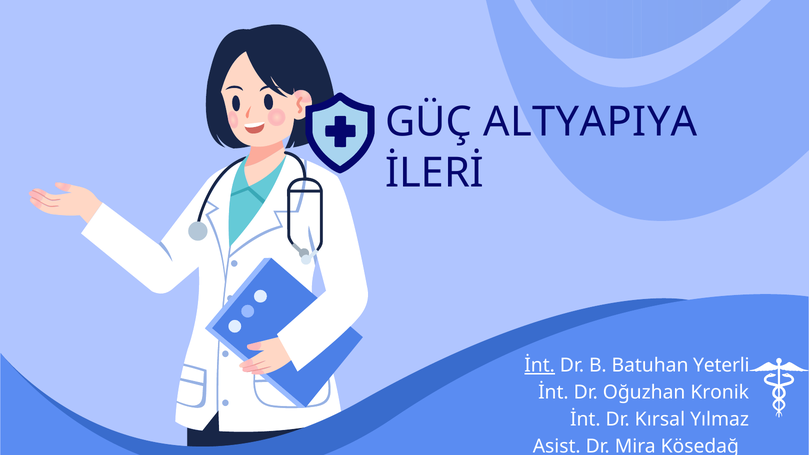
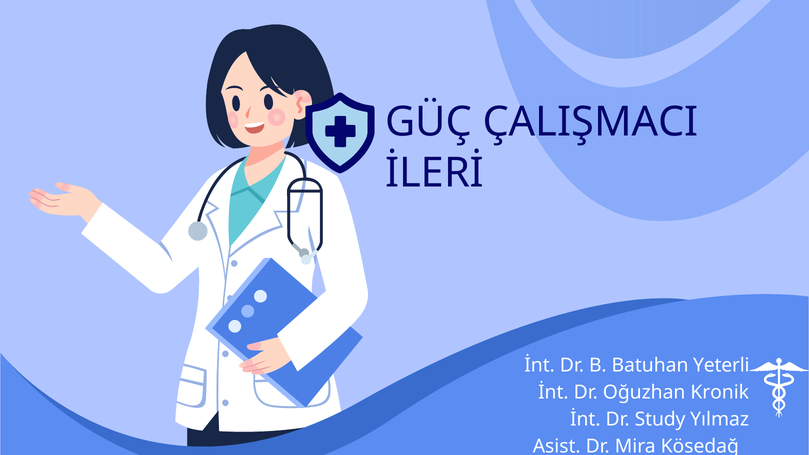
ALTYAPIYA: ALTYAPIYA -> ÇALIŞMACI (591, 122)
İnt underline: present -> none (540, 365)
Kırsal: Kırsal -> Study (660, 419)
